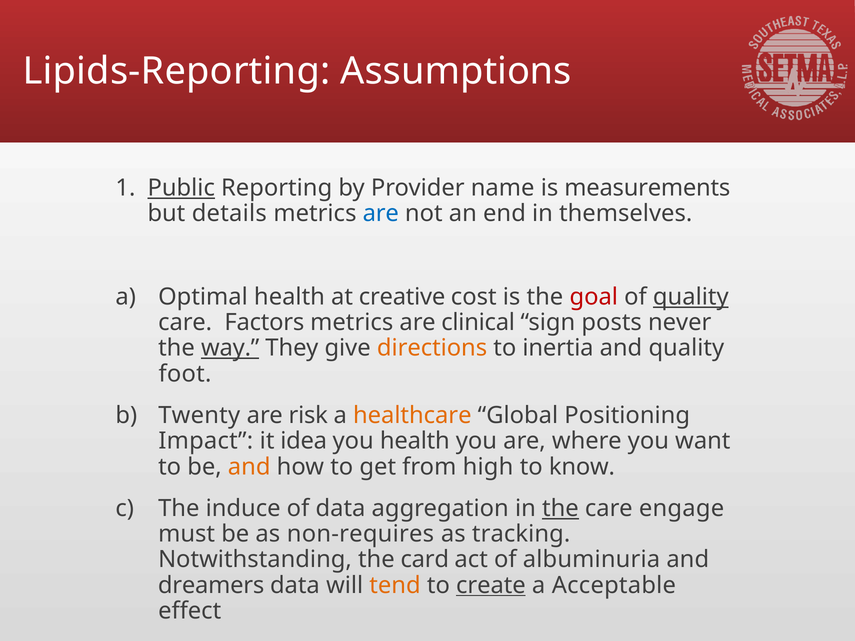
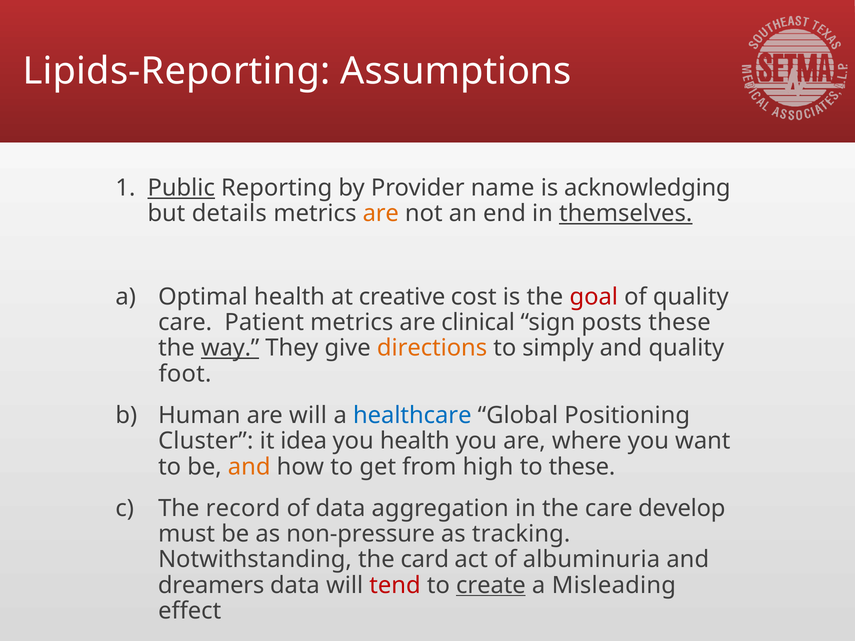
measurements: measurements -> acknowledging (647, 188)
are colour: blue -> orange (381, 214)
themselves underline: none -> present (626, 214)
quality underline: present -> none (691, 297)
Factors: Factors -> Patient (264, 323)
posts never: never -> these (680, 323)
inertia: inertia -> simply (558, 348)
Twenty: Twenty -> Human (199, 416)
are risk: risk -> will (308, 416)
healthcare colour: orange -> blue (412, 416)
Impact: Impact -> Cluster (206, 441)
to know: know -> these (582, 467)
induce: induce -> record (243, 509)
the underline: present -> none (560, 509)
engage: engage -> develop (682, 509)
non-requires: non-requires -> non-pressure (361, 534)
tend colour: orange -> red (395, 586)
Acceptable: Acceptable -> Misleading (614, 586)
